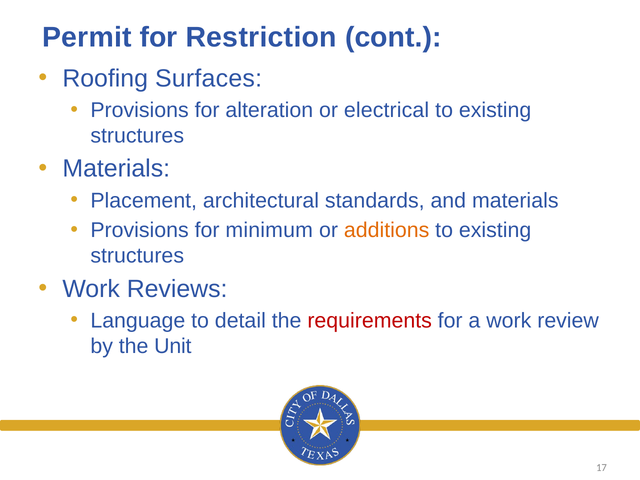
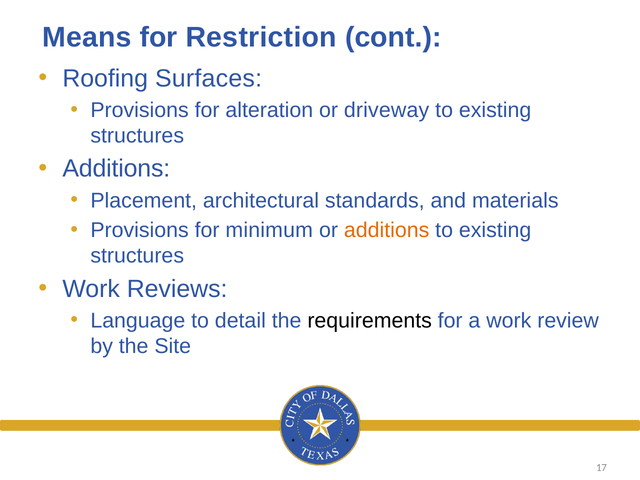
Permit: Permit -> Means (87, 37)
electrical: electrical -> driveway (387, 110)
Materials: Materials -> Additions (116, 169)
requirements colour: red -> black (370, 321)
Unit: Unit -> Site (173, 346)
